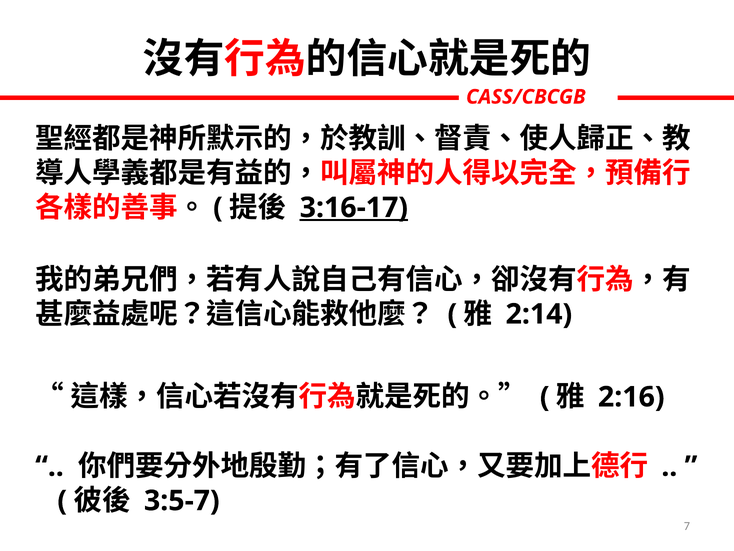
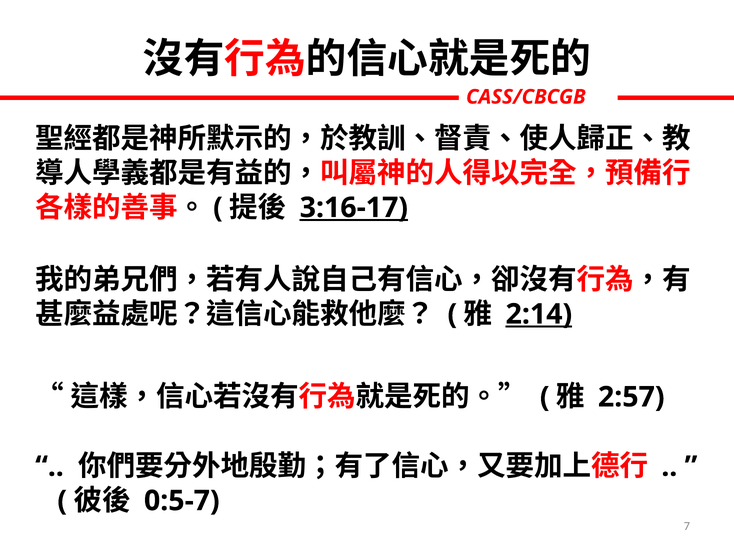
2:14 underline: none -> present (539, 314)
2:16: 2:16 -> 2:57 (631, 397)
3:5-7: 3:5-7 -> 0:5-7 (182, 500)
